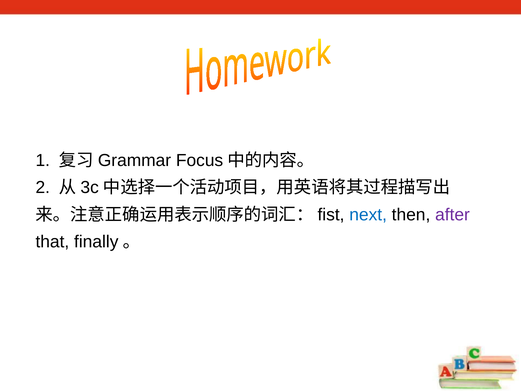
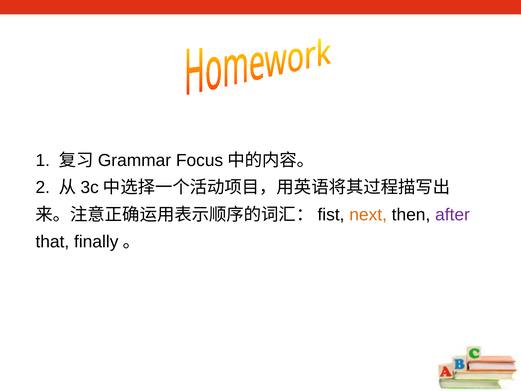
next colour: blue -> orange (368, 215)
